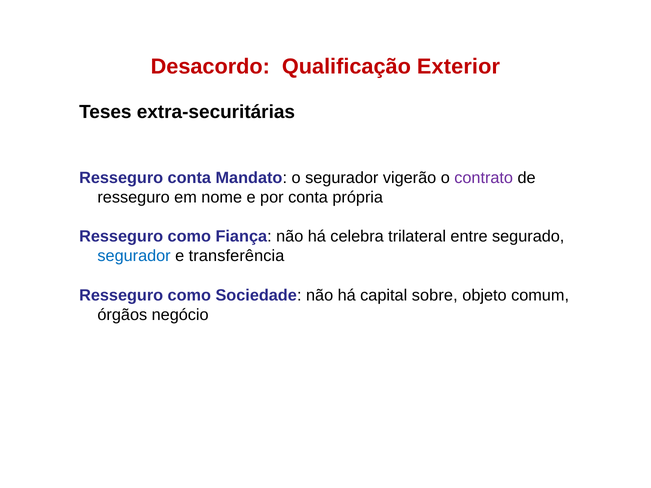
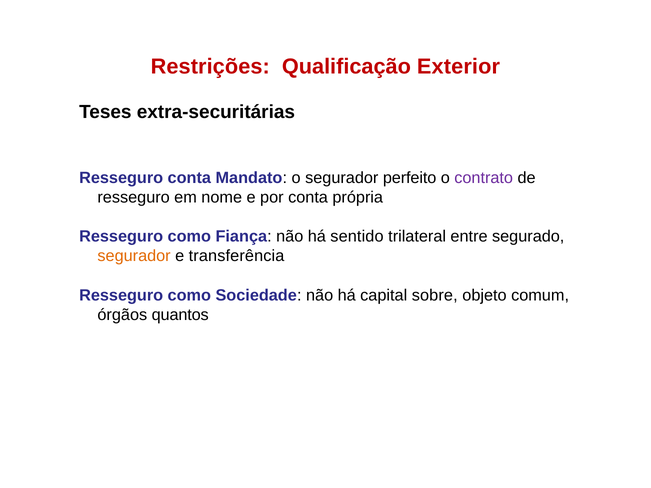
Desacordo: Desacordo -> Restrições (210, 66)
vigerão: vigerão -> perfeito (410, 178)
celebra: celebra -> sentido (357, 237)
segurador colour: blue -> orange (134, 256)
negócio: negócio -> quantos (180, 315)
